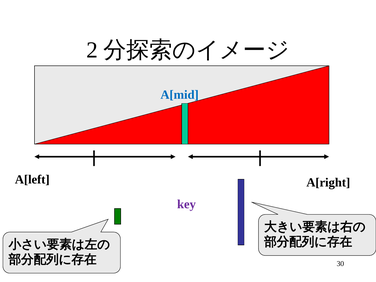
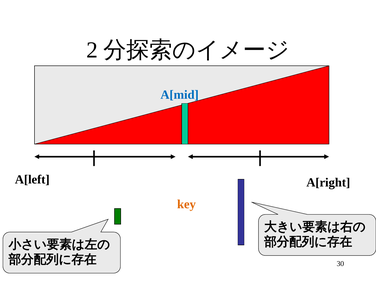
key colour: purple -> orange (186, 204)
